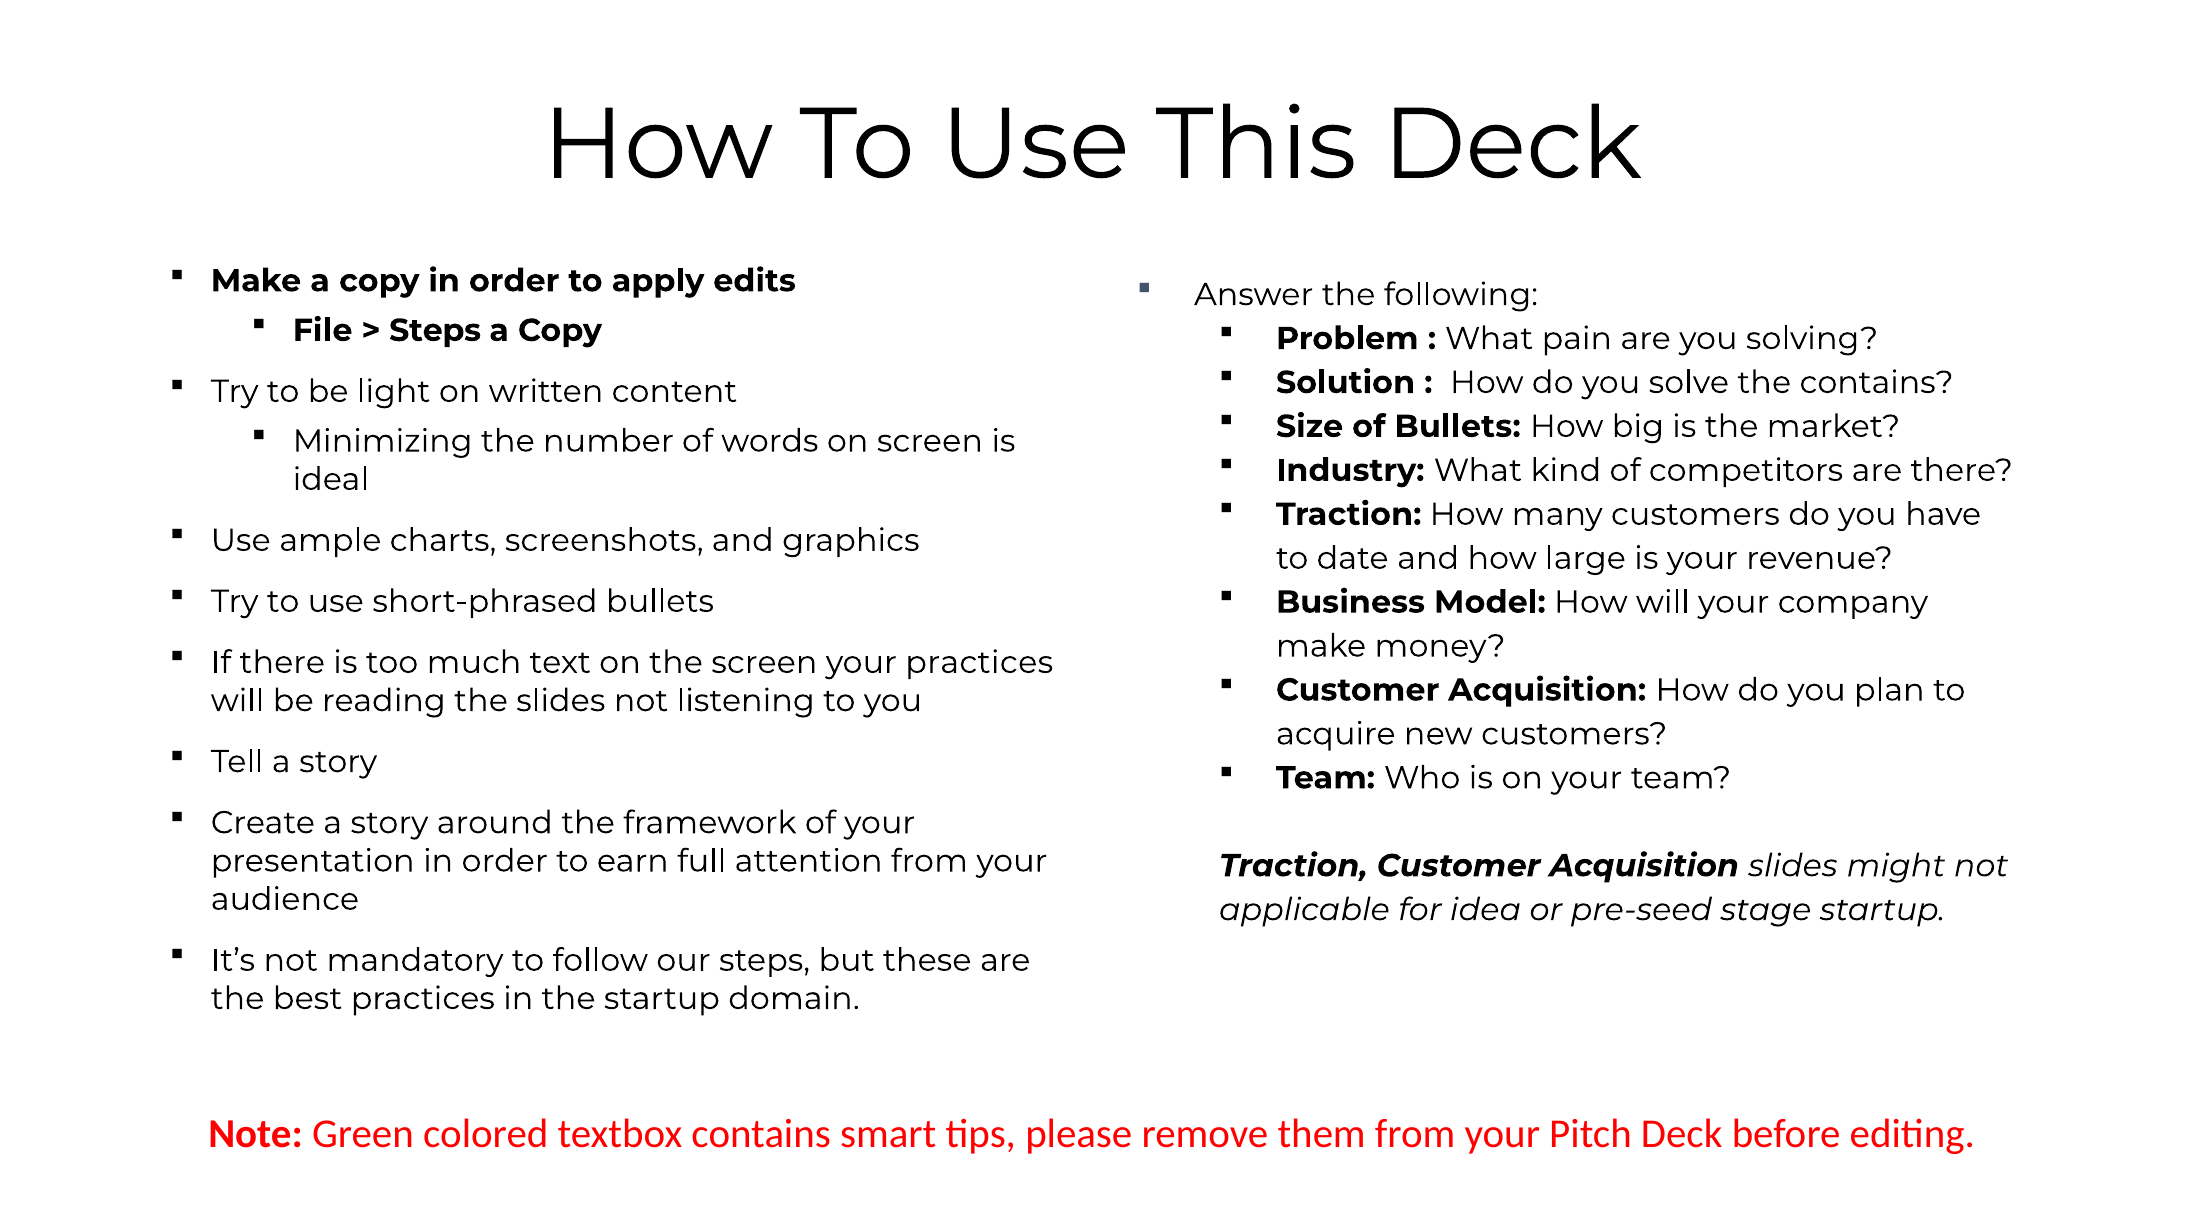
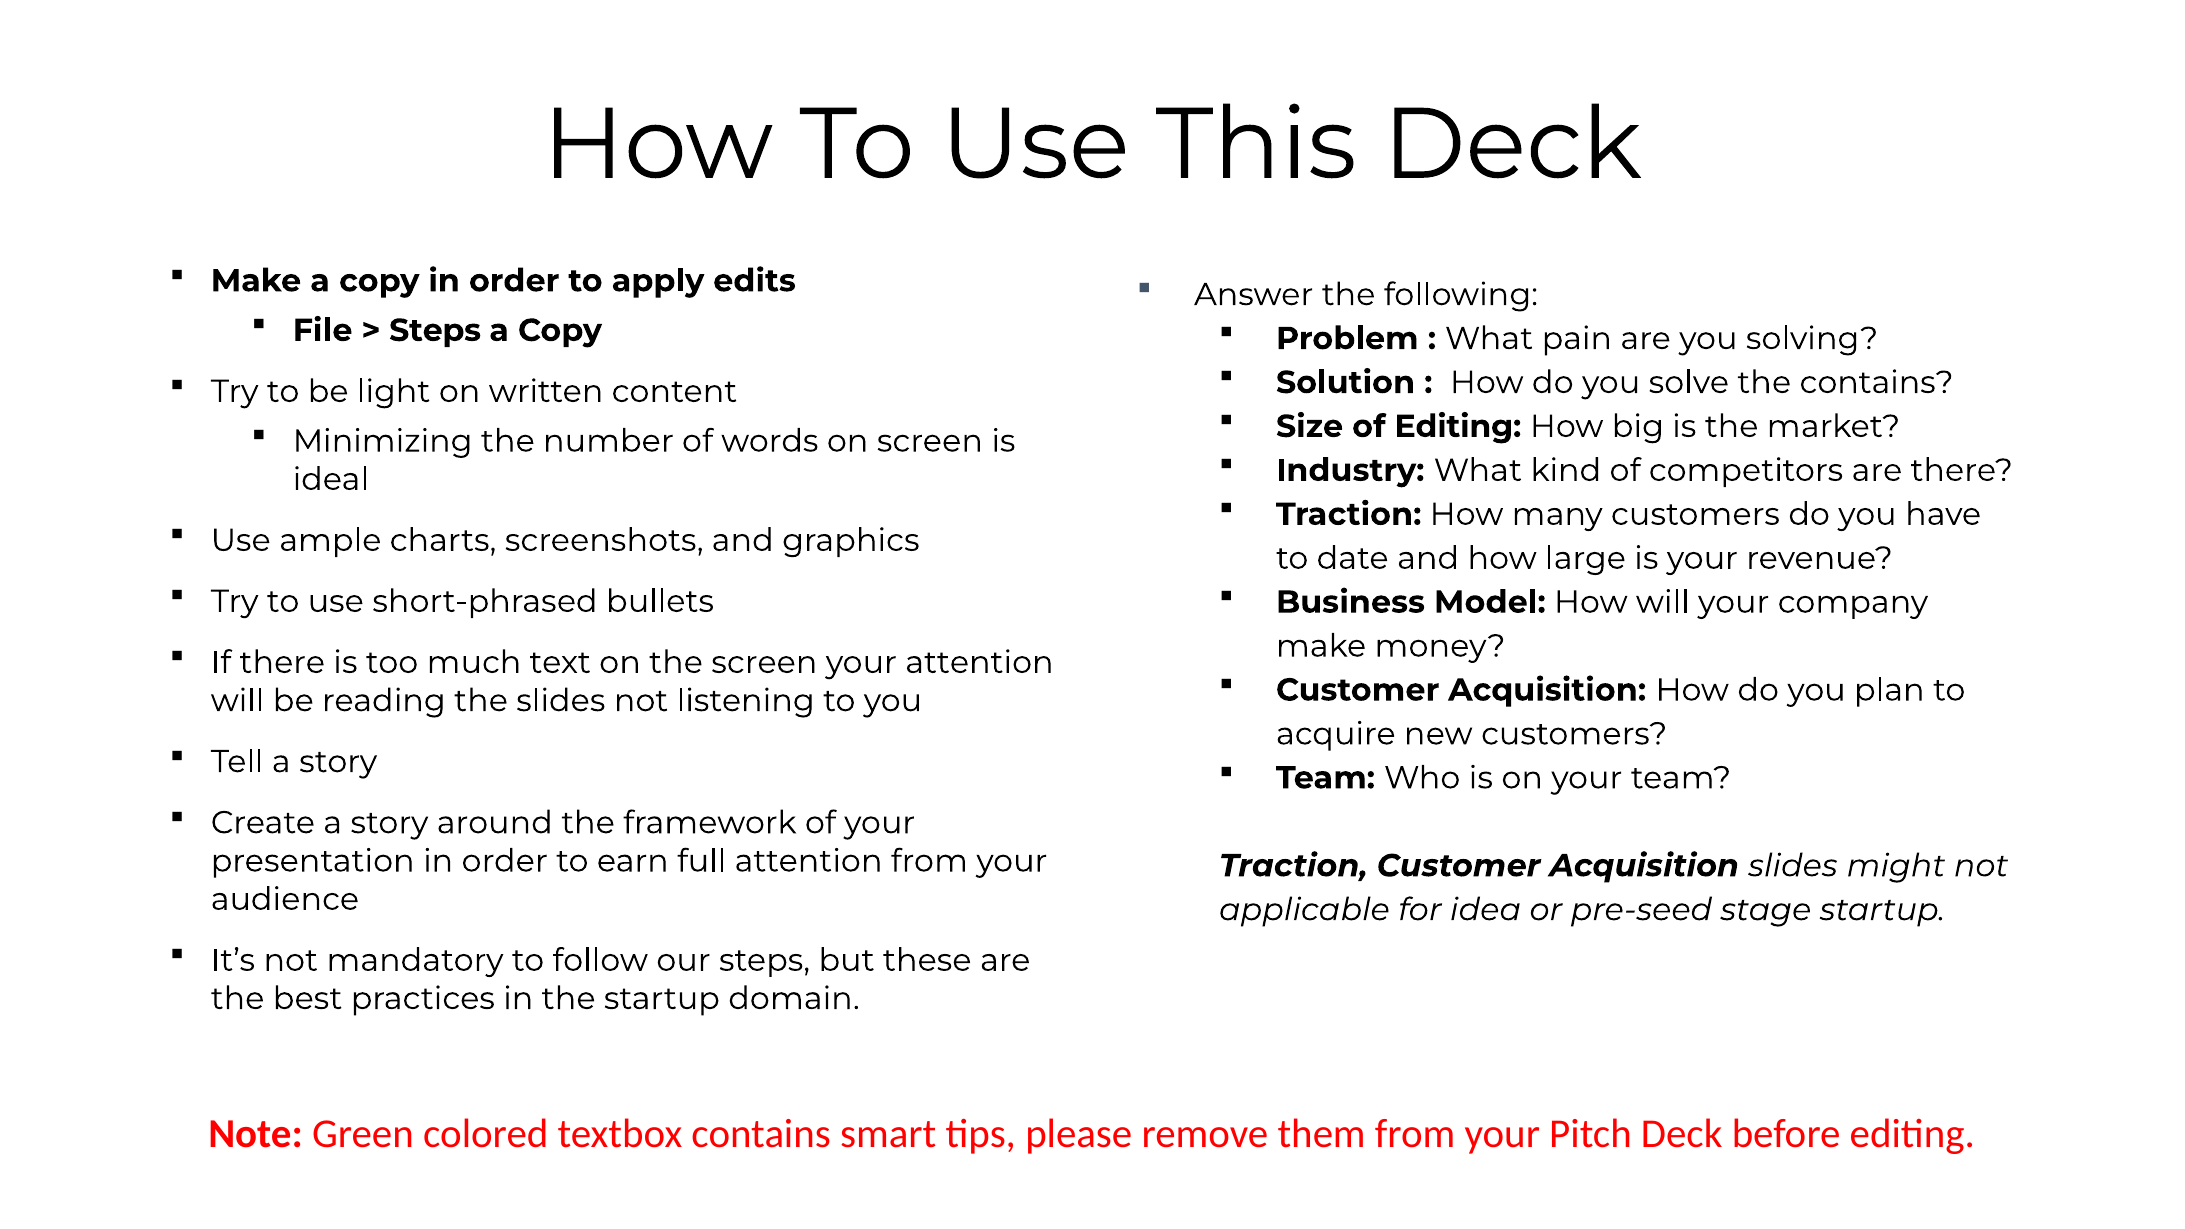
of Bullets: Bullets -> Editing (1458, 426)
your practices: practices -> attention (979, 662)
